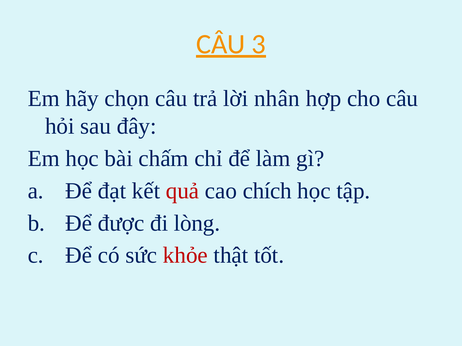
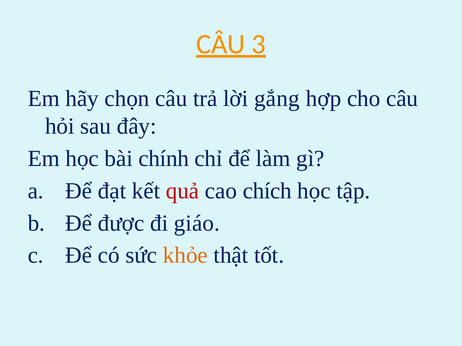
nhân: nhân -> gắng (277, 99)
chấm: chấm -> chính (164, 159)
lòng: lòng -> giáo (197, 223)
khỏe colour: red -> orange (185, 256)
